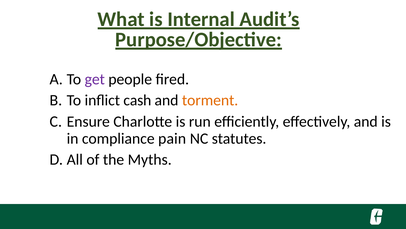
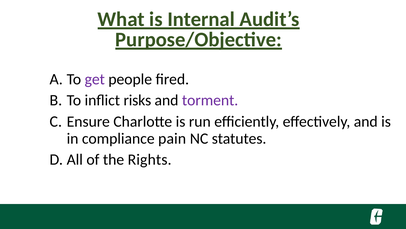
cash: cash -> risks (137, 100)
torment colour: orange -> purple (210, 100)
Myths: Myths -> Rights (150, 159)
